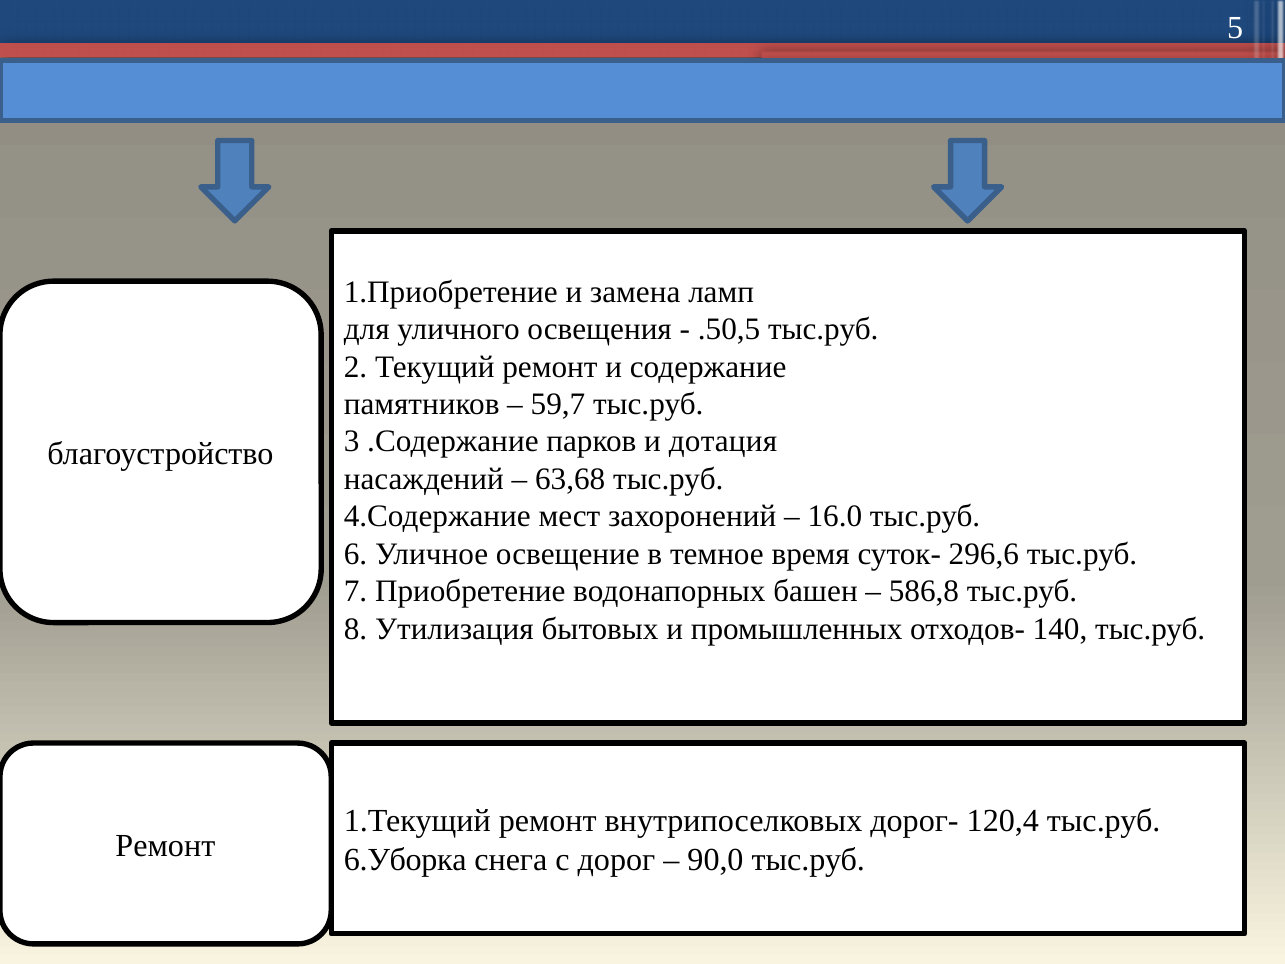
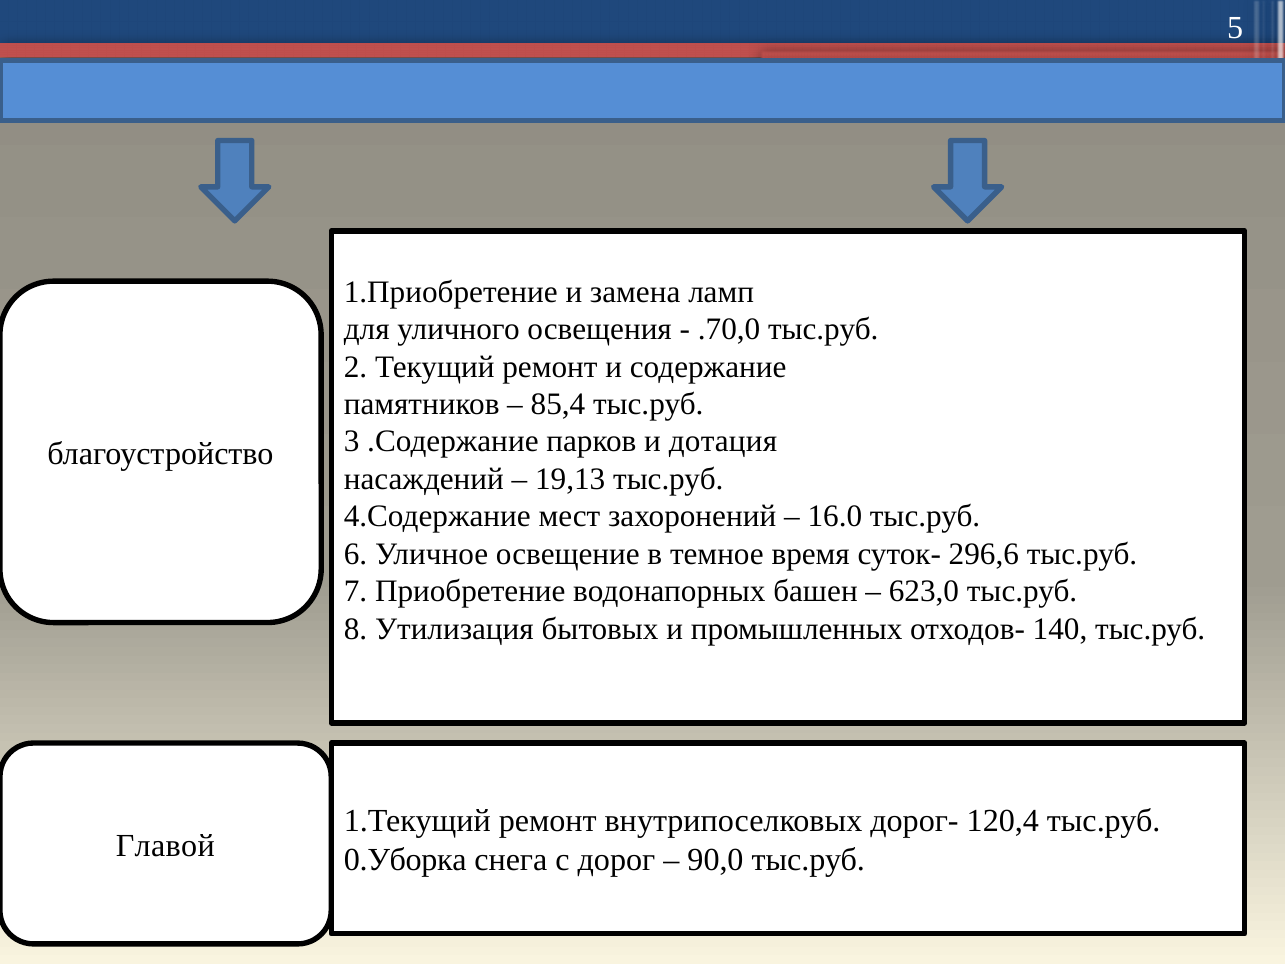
.50,5: .50,5 -> .70,0 (729, 329)
59,7: 59,7 -> 85,4 (558, 404)
63,68: 63,68 -> 19,13 (570, 479)
586,8: 586,8 -> 623,0 (924, 591)
Ремонт: Ремонт -> Главой (165, 845)
6.Уборка: 6.Уборка -> 0.Уборка (405, 860)
